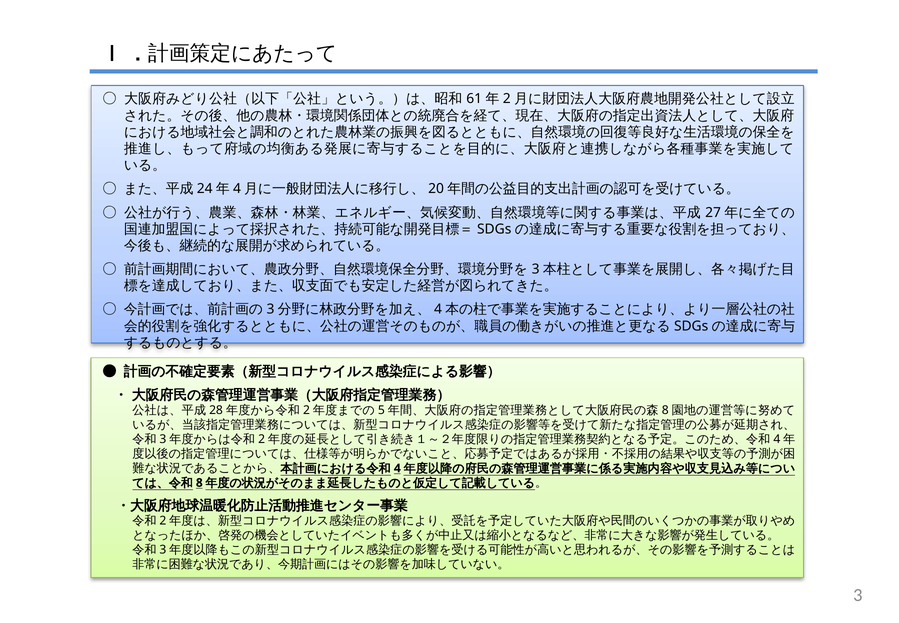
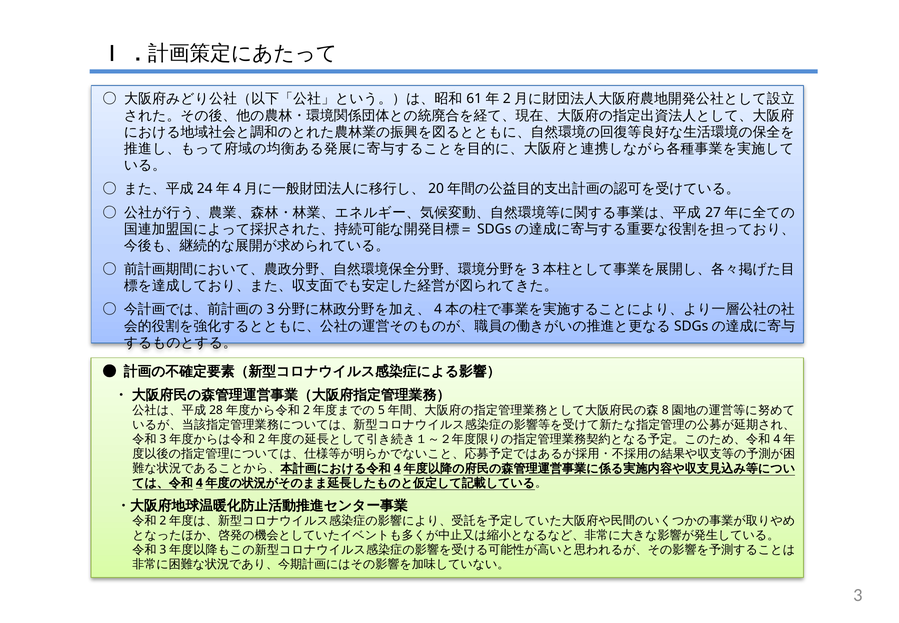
8: 8 -> 4 (199, 482)
